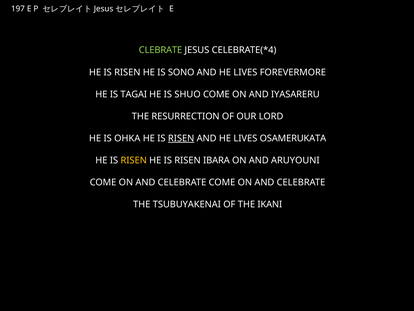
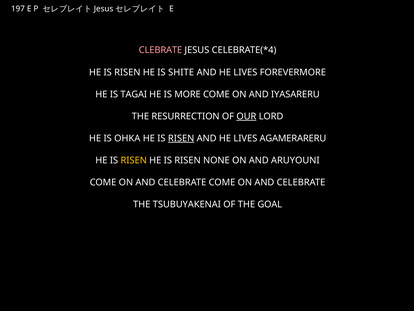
CLEBRATE colour: light green -> pink (161, 50)
SONO: SONO -> SHITE (181, 72)
SHUO: SHUO -> MORE (188, 94)
OUR underline: none -> present (246, 116)
OSAMERUKATA: OSAMERUKATA -> AGAMERARERU (293, 138)
IBARA: IBARA -> NONE (216, 160)
IKANI: IKANI -> GOAL (270, 204)
